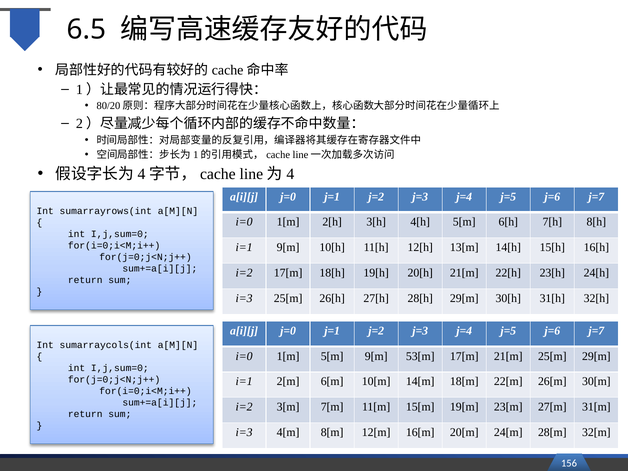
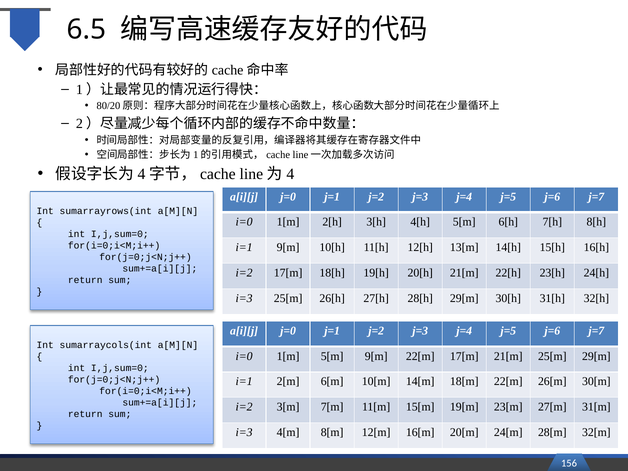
9[m 53[m: 53[m -> 22[m (420, 356)
